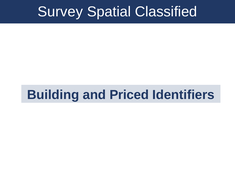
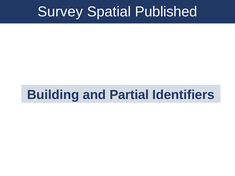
Classified: Classified -> Published (166, 12)
Priced: Priced -> Partial (129, 95)
